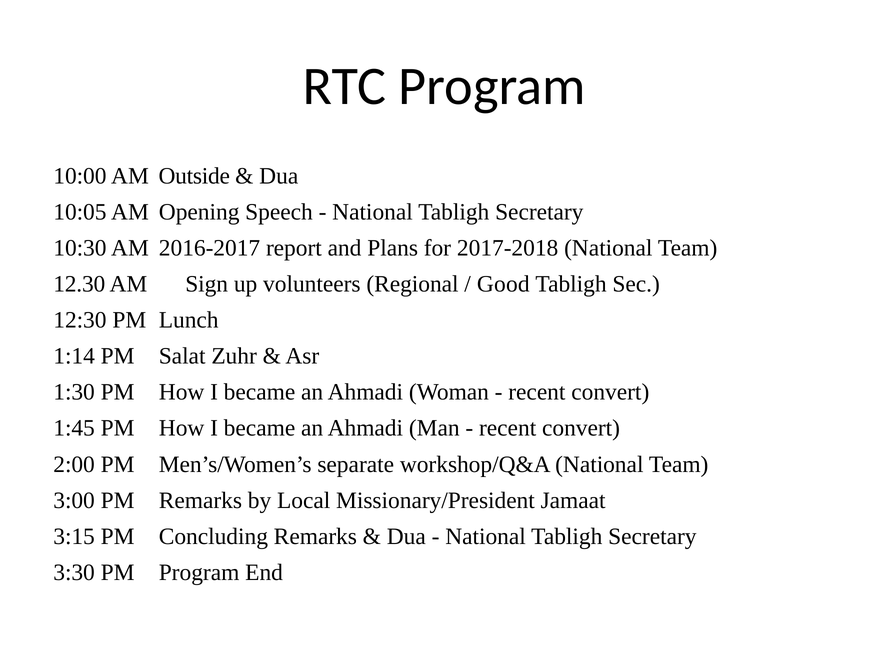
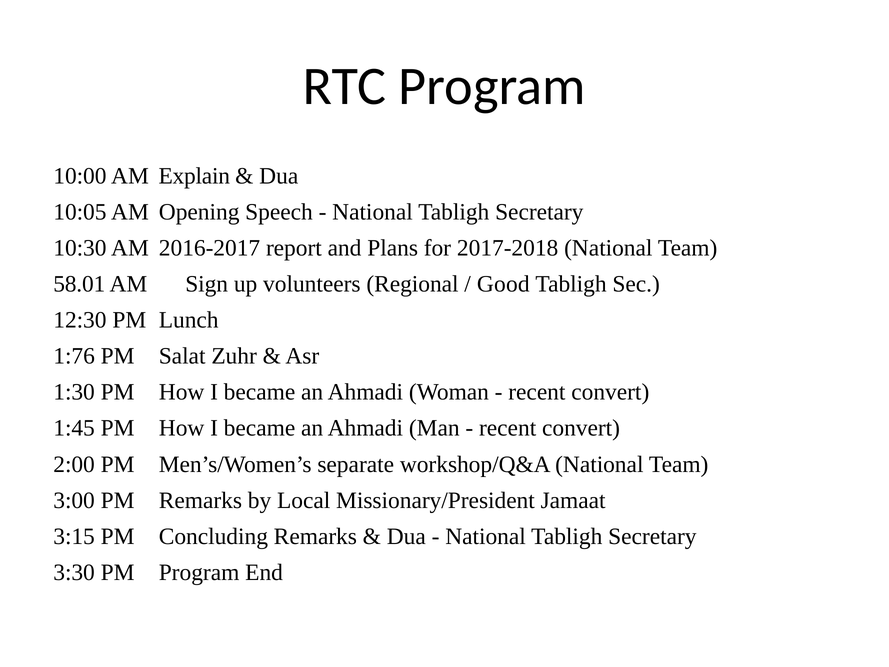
Outside: Outside -> Explain (194, 176)
12.30: 12.30 -> 58.01 (79, 284)
1:14: 1:14 -> 1:76 (74, 356)
